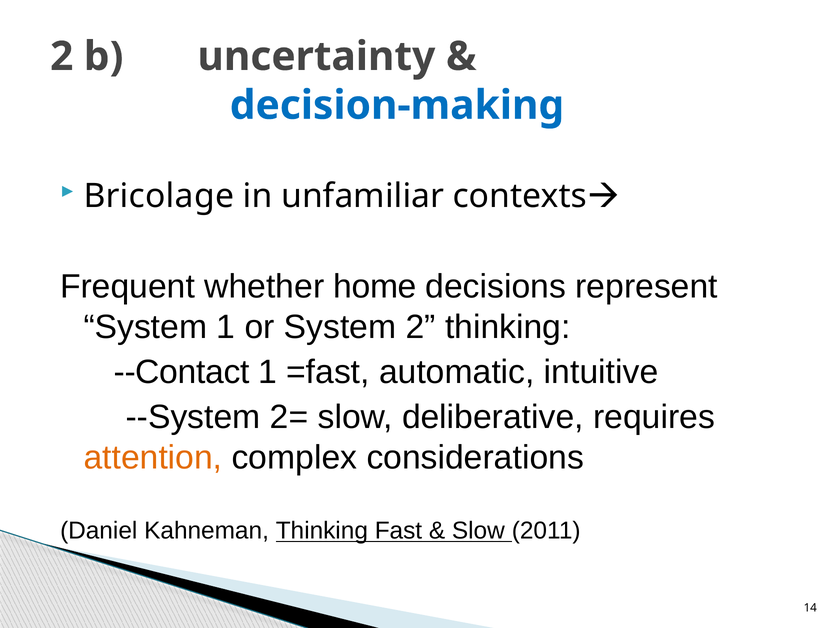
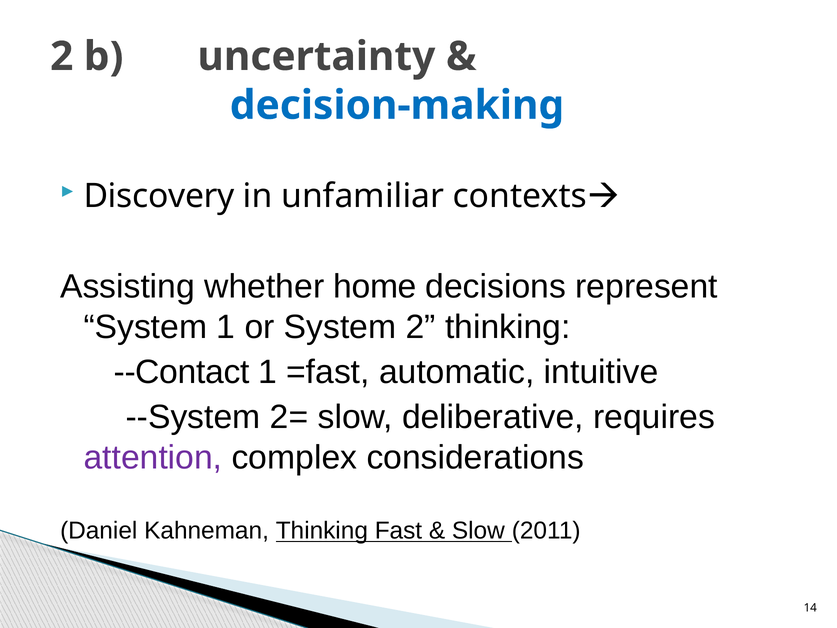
Bricolage: Bricolage -> Discovery (159, 196)
Frequent: Frequent -> Assisting (128, 286)
attention colour: orange -> purple (153, 458)
